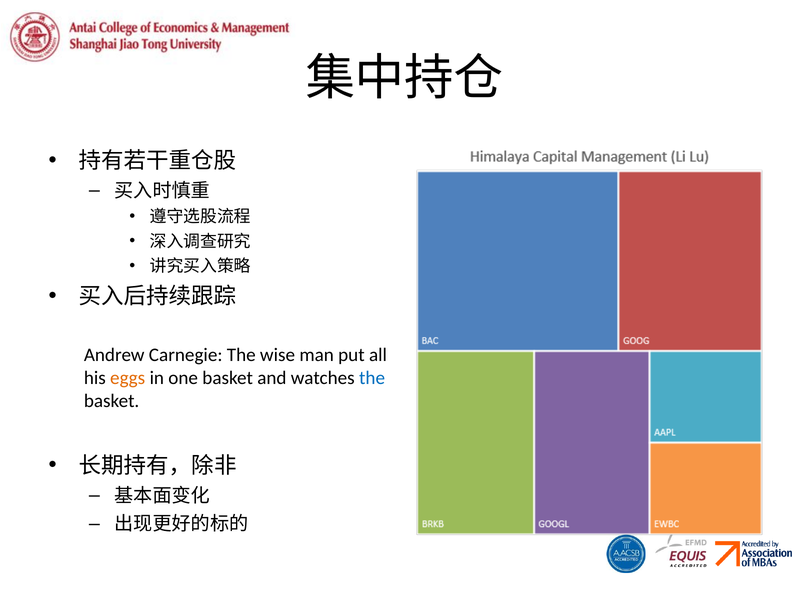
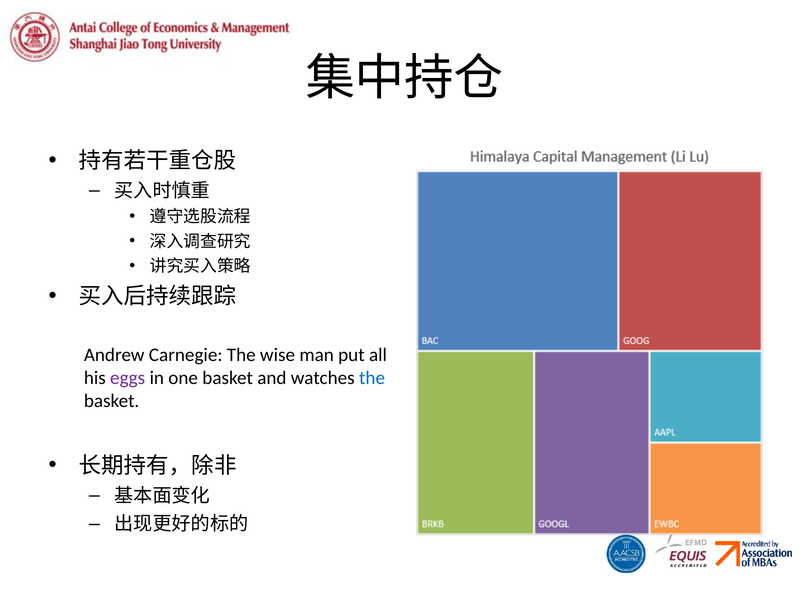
eggs colour: orange -> purple (128, 378)
